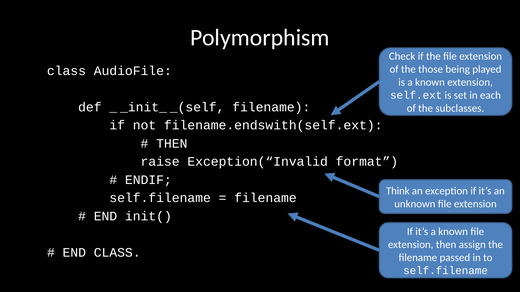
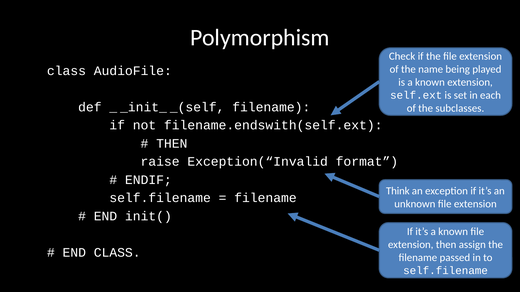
those: those -> name (431, 69)
